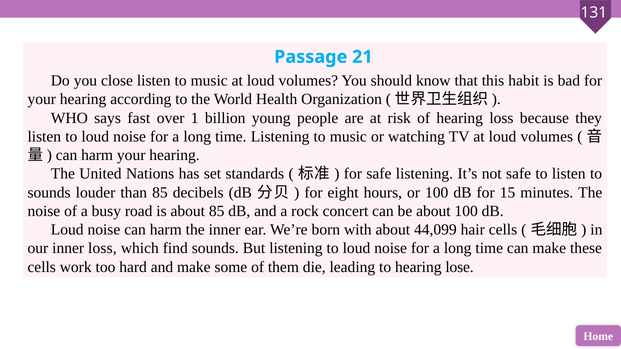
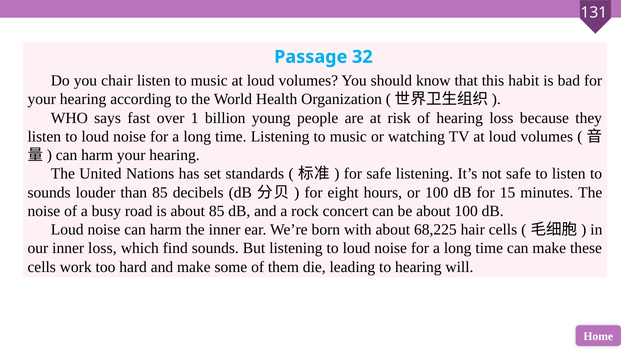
21: 21 -> 32 (362, 57)
close: close -> chair (117, 81)
44,099: 44,099 -> 68,225 (435, 230)
lose: lose -> will (459, 267)
